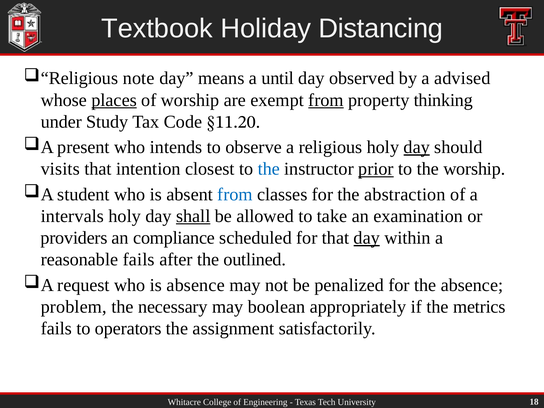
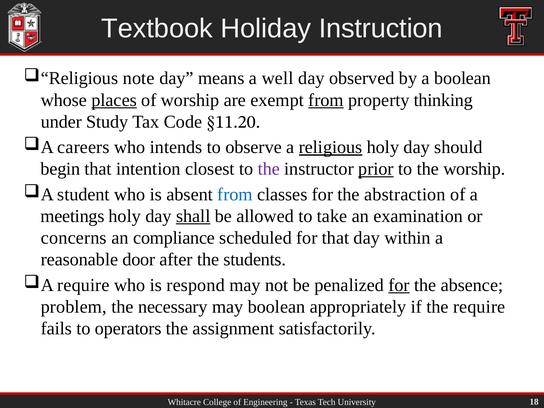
Distancing: Distancing -> Instruction (381, 29)
until: until -> well (278, 78)
a advised: advised -> boolean (462, 78)
present: present -> careers (83, 147)
religious underline: none -> present (331, 147)
day underline: present -> none (417, 147)
visits: visits -> begin (60, 169)
the colour: blue -> purple (269, 169)
intervals: intervals -> meetings (73, 216)
providers: providers -> concerns (74, 238)
day underline: present -> none (367, 238)
reasonable fails: fails -> door (139, 260)
outlined: outlined -> students (255, 260)
request: request -> require (83, 285)
is absence: absence -> respond (196, 285)
for underline: none -> present (399, 285)
the metrics: metrics -> require (479, 307)
